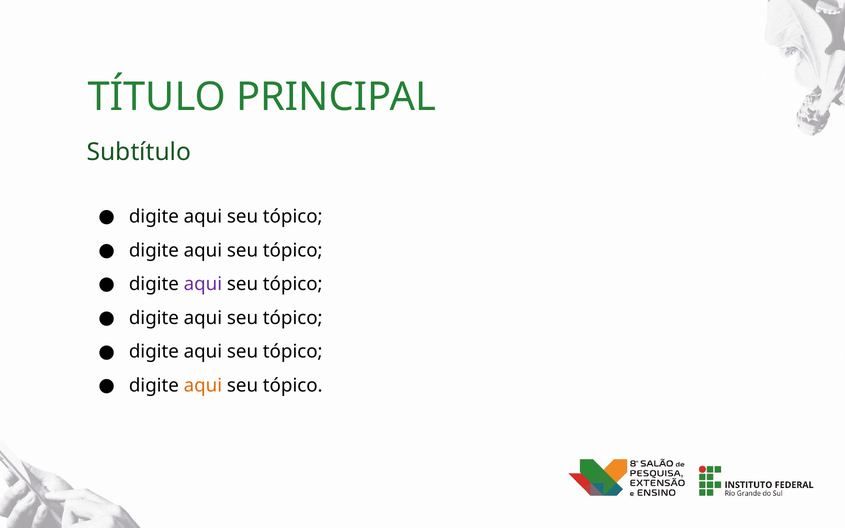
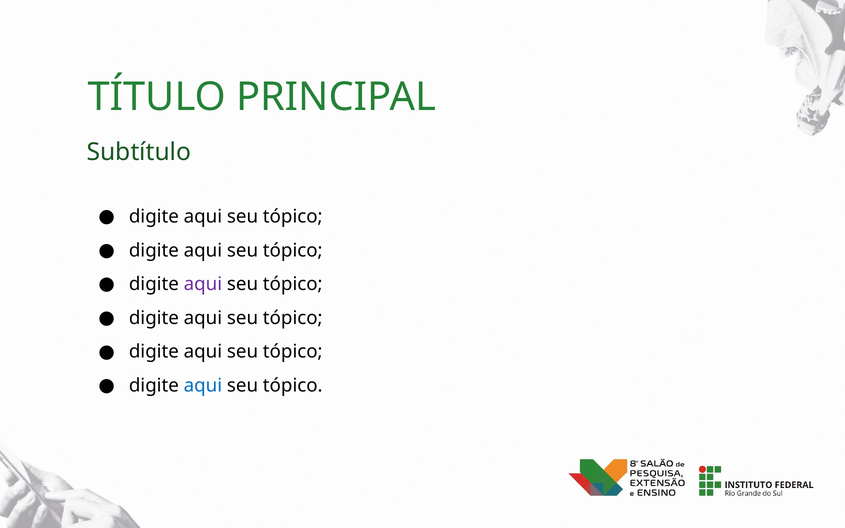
aqui colour: orange -> blue (203, 385)
